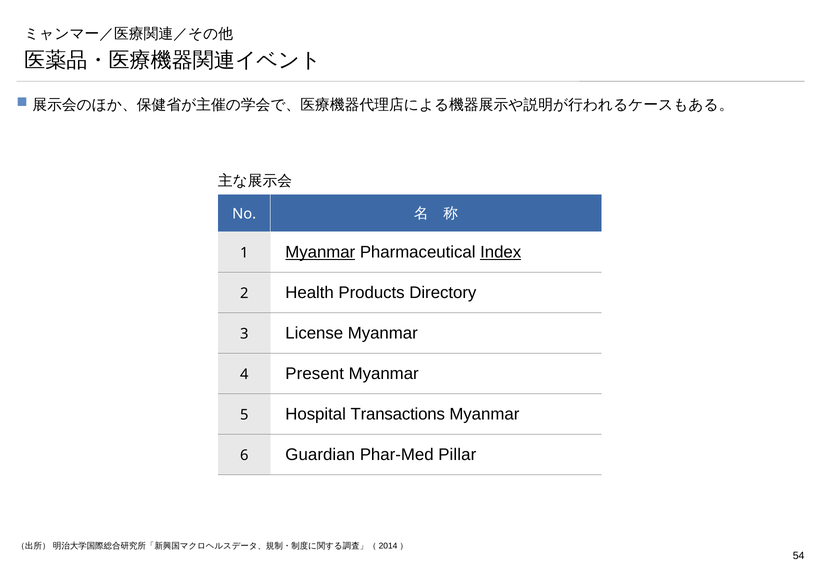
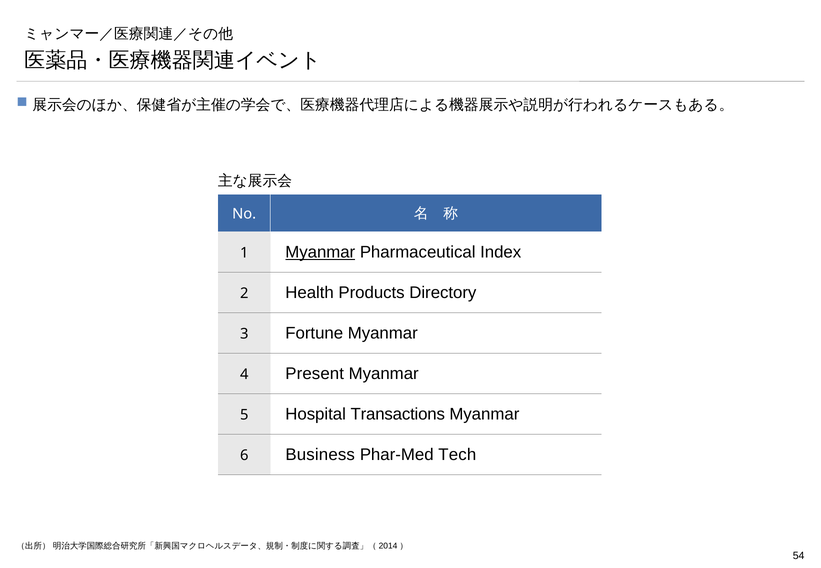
Index underline: present -> none (501, 252)
License: License -> Fortune (314, 333)
Guardian: Guardian -> Business (320, 455)
Pillar: Pillar -> Tech (457, 455)
